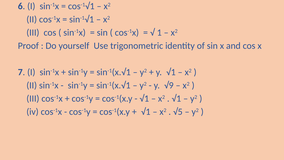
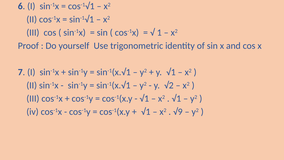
√9: √9 -> √2 (169, 85)
√5: √5 -> √9 (178, 112)
